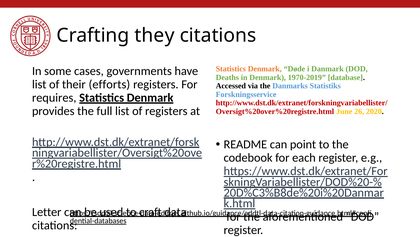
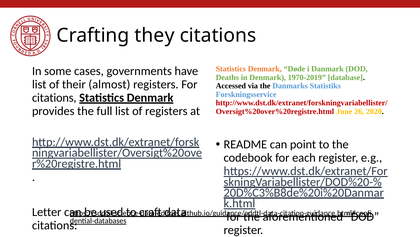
efforts: efforts -> almost (109, 84)
requires: requires -> citations (54, 97)
